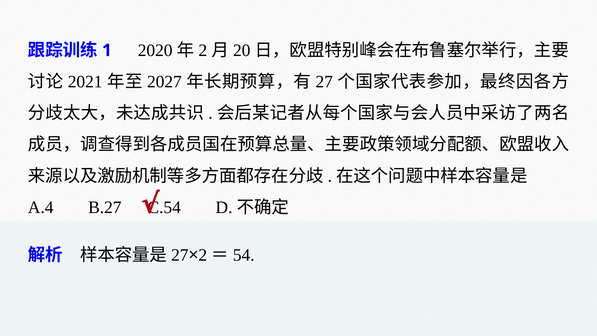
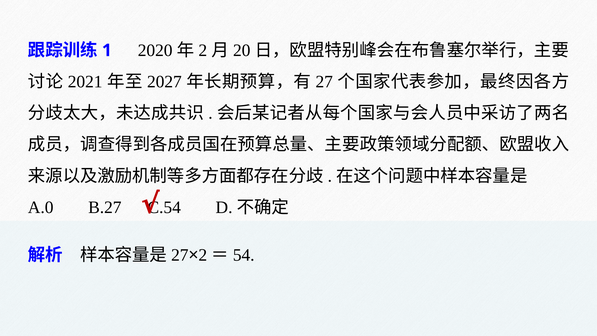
A.4: A.4 -> A.0 (41, 207)
